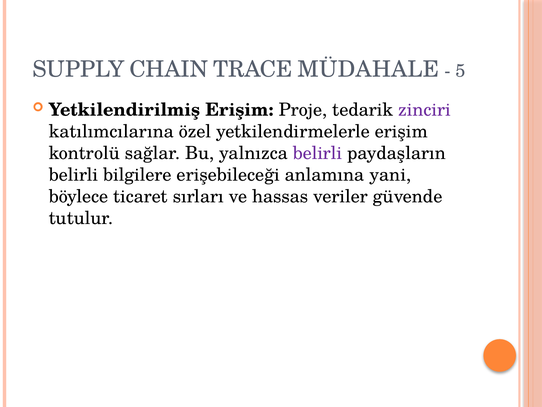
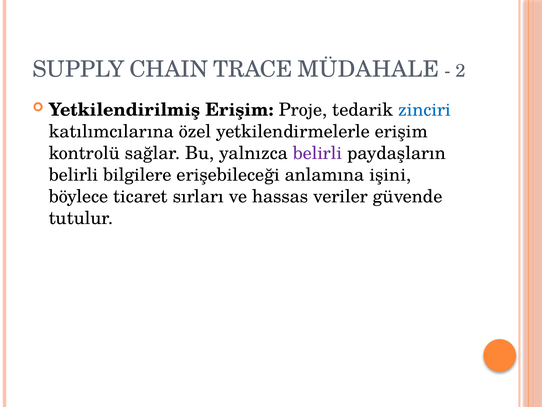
5: 5 -> 2 (460, 71)
zinciri colour: purple -> blue (425, 110)
yani: yani -> işini (390, 175)
